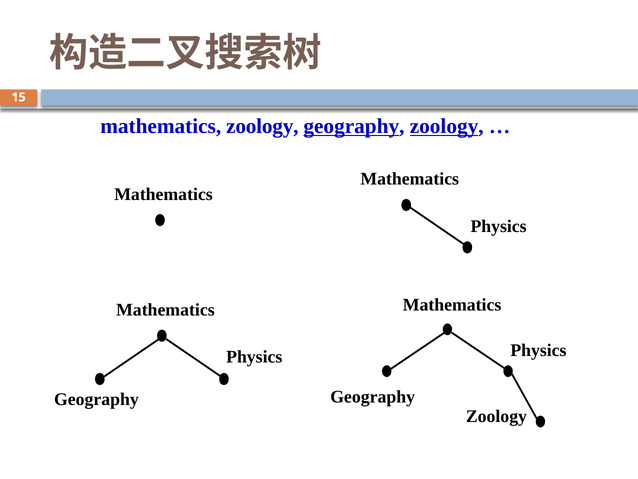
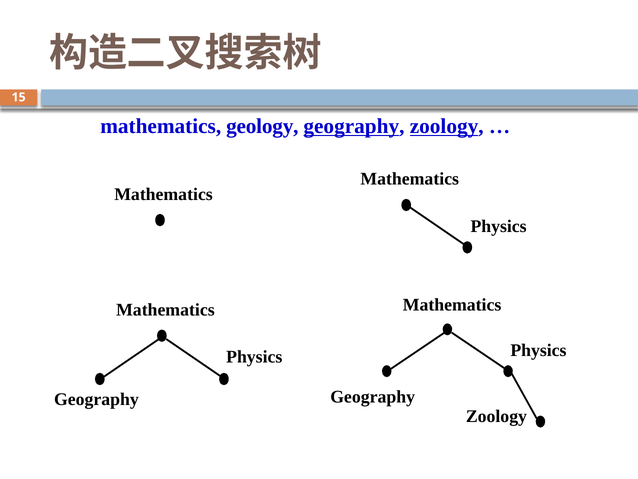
zoology: zoology -> geology (262, 126)
